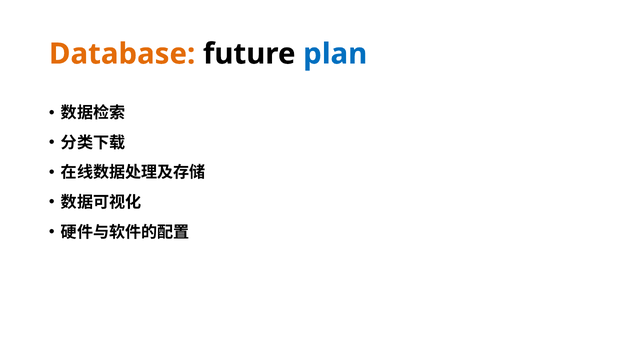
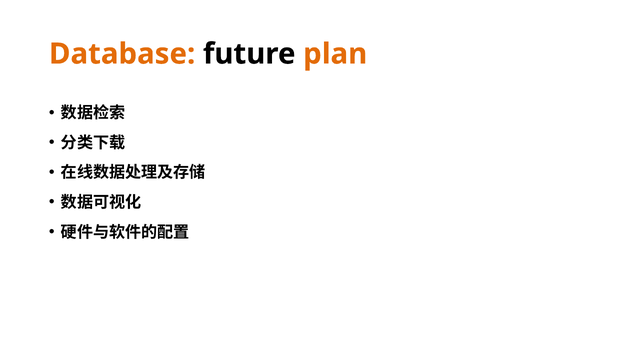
plan colour: blue -> orange (335, 54)
